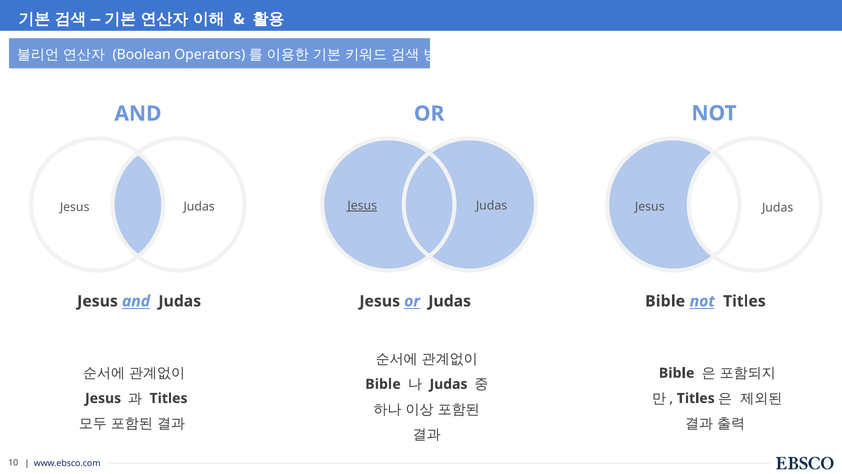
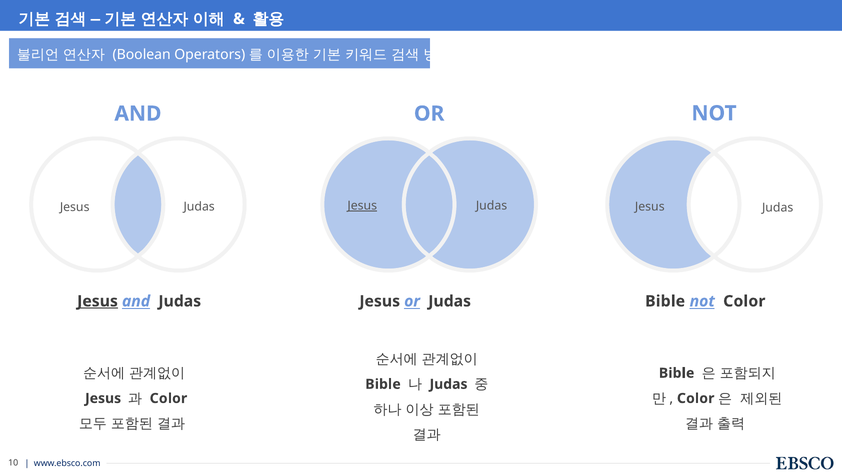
Jesus underline: none -> present (97, 301)
not Titles: Titles -> Color (744, 301)
Titles: Titles -> Color (696, 398)
Titles: Titles -> Color (168, 398)
